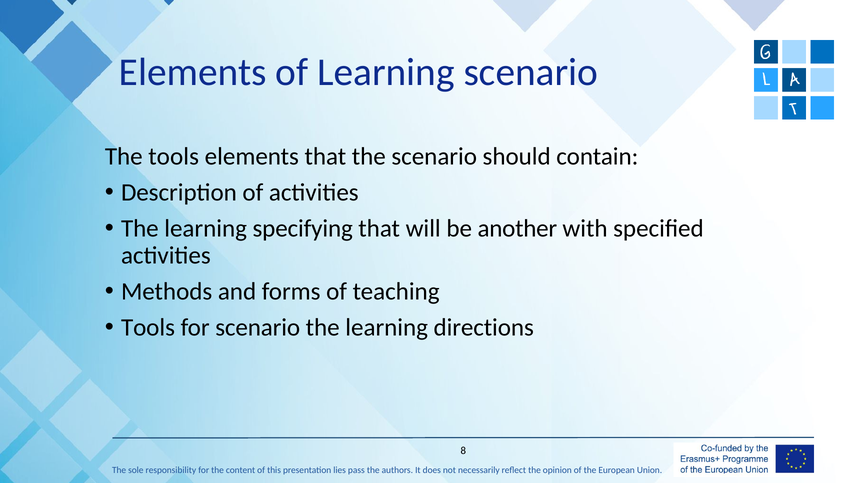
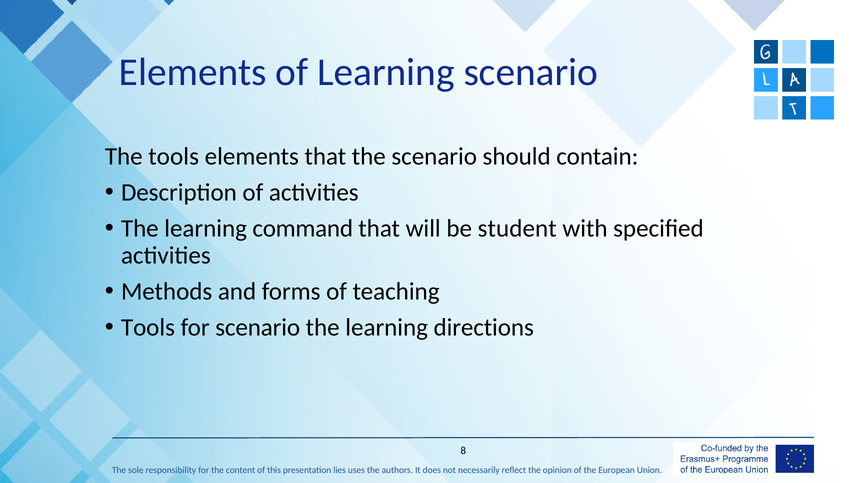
specifying: specifying -> command (303, 228)
another: another -> student (517, 228)
pass: pass -> uses (356, 470)
